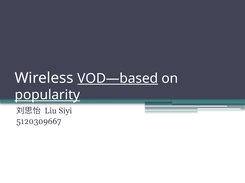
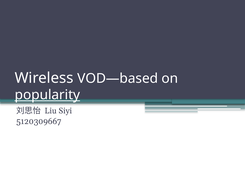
VOD—based underline: present -> none (118, 79)
